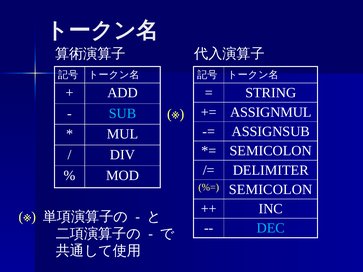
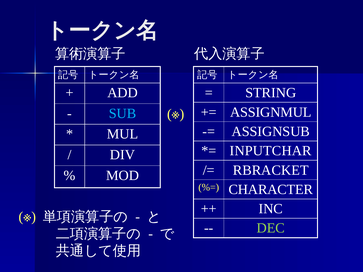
SEMICOLON: SEMICOLON -> INPUTCHAR (271, 151)
DELIMITER: DELIMITER -> RBRACKET (271, 170)
SEMICOLON: SEMICOLON -> CHARACTER (271, 190)
DEC colour: light blue -> light green (271, 228)
